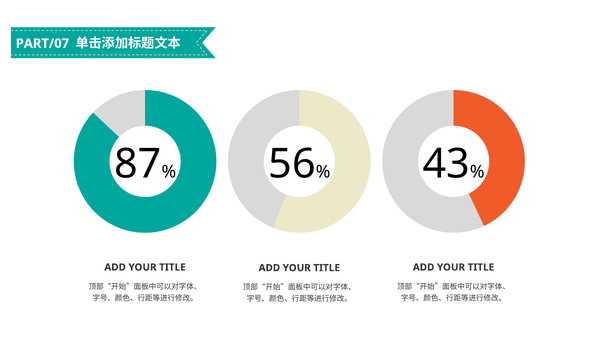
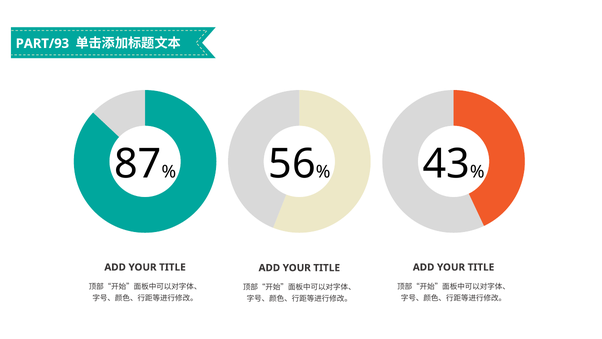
PART/07: PART/07 -> PART/93 (42, 43)
